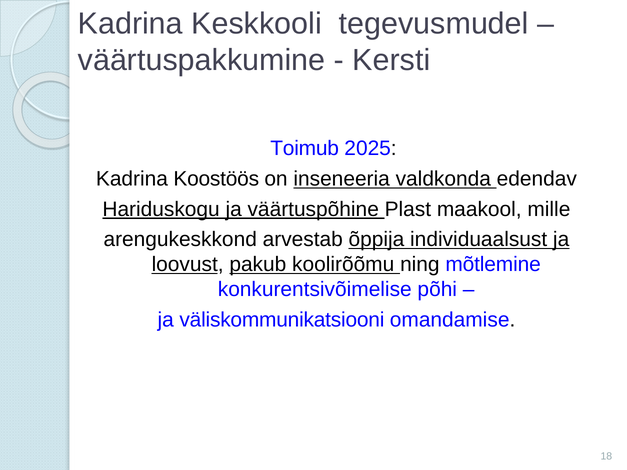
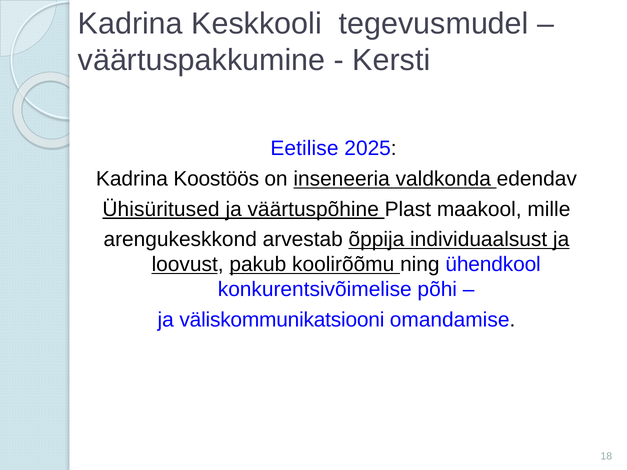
Toimub: Toimub -> Eetilise (304, 149)
Hariduskogu: Hariduskogu -> Ühisüritused (161, 209)
mõtlemine: mõtlemine -> ühendkool (493, 265)
